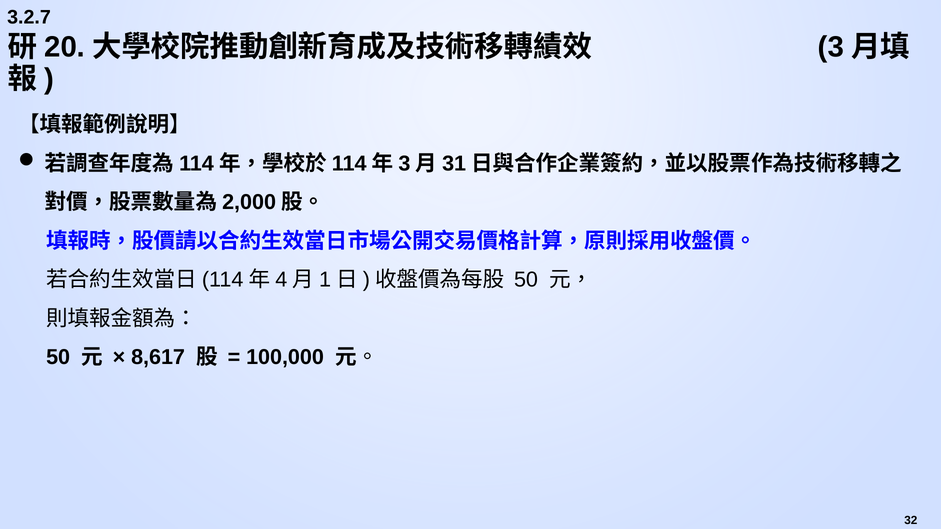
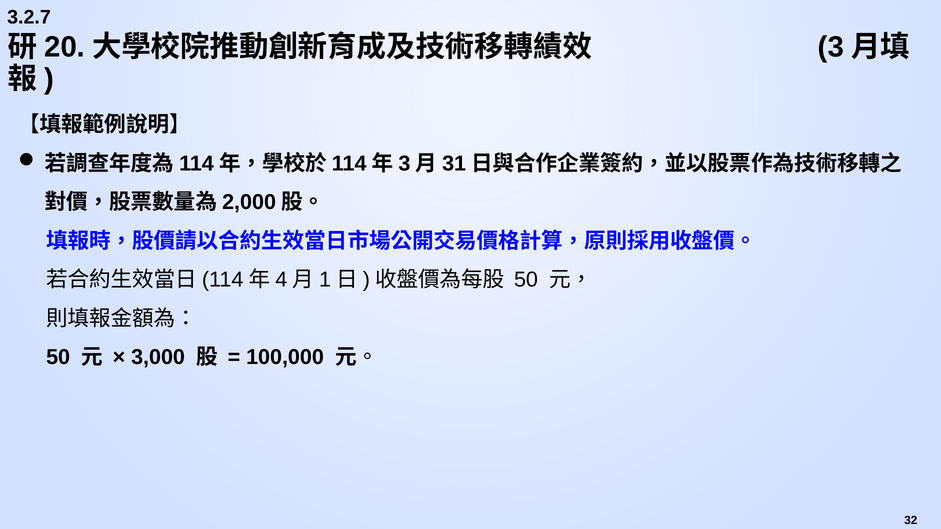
8,617: 8,617 -> 3,000 (158, 358)
